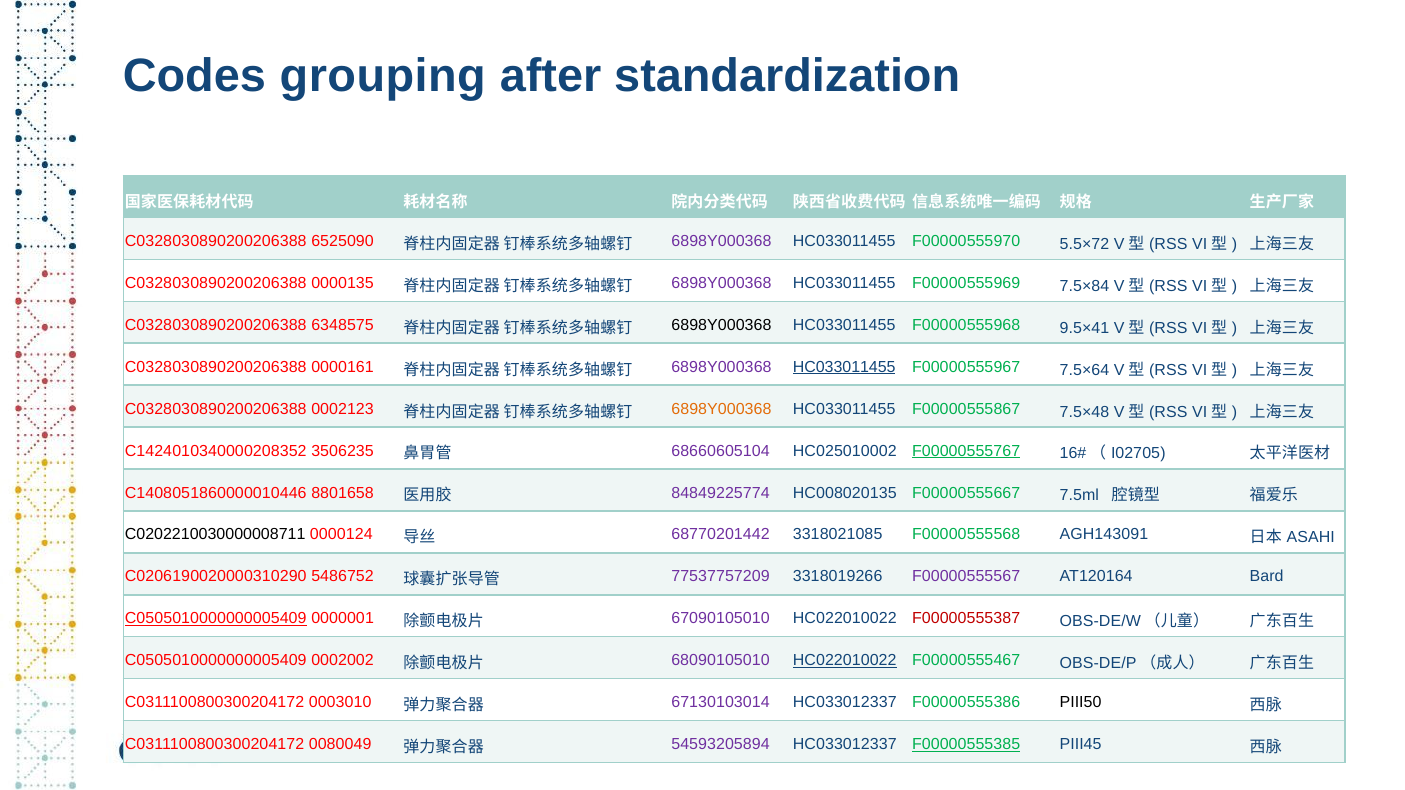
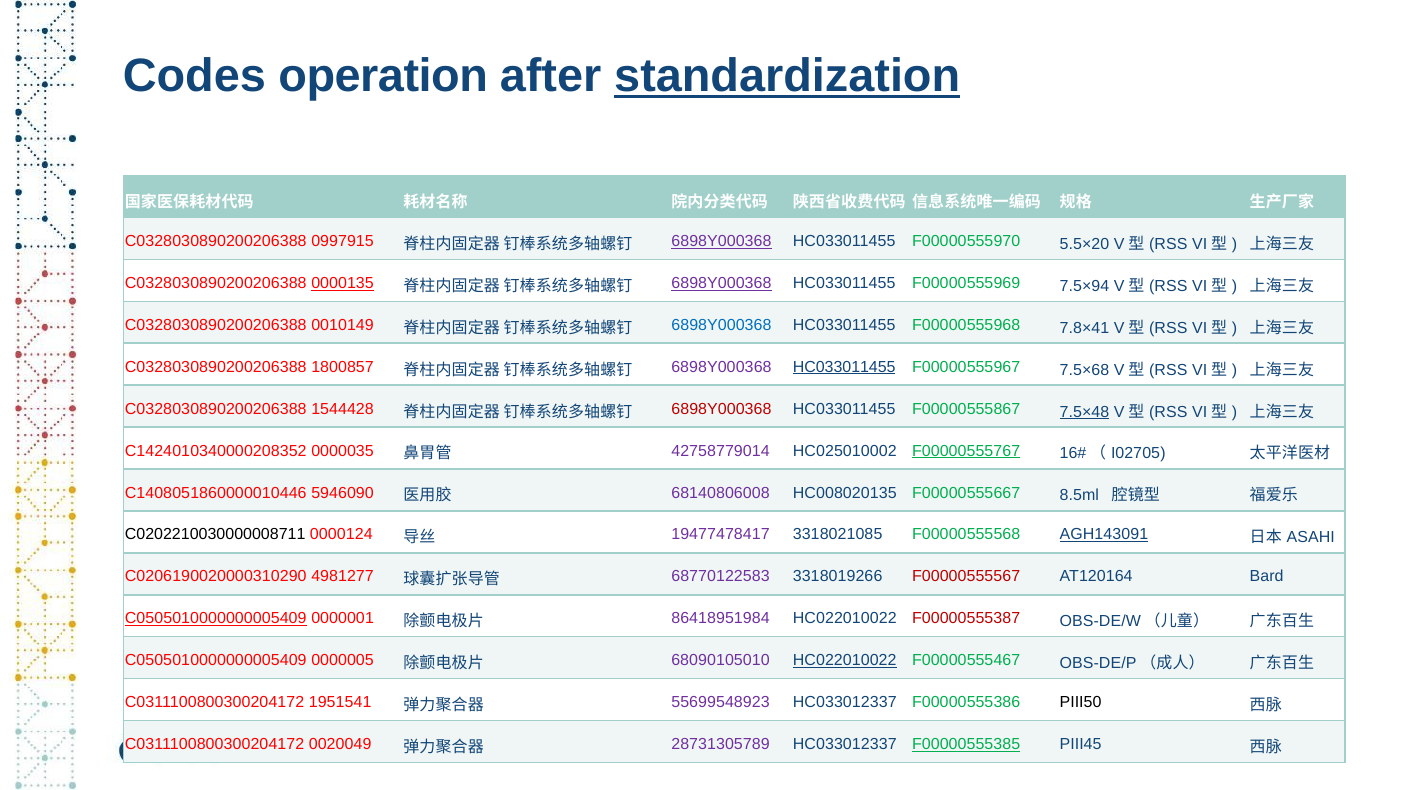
grouping: grouping -> operation (383, 76)
standardization underline: none -> present (787, 76)
6525090: 6525090 -> 0997915 (343, 241)
6898Y000368 underline: none -> present (721, 241)
5.5×72: 5.5×72 -> 5.5×20 (1084, 244)
0000135 underline: none -> present (343, 283)
6898Y000368 underline: none -> present (721, 283)
7.5×84: 7.5×84 -> 7.5×94 (1084, 286)
6348575: 6348575 -> 0010149 (343, 325)
6898Y000368 colour: black -> blue (721, 325)
9.5×41: 9.5×41 -> 7.8×41 (1084, 328)
0000161: 0000161 -> 1800857 (343, 367)
7.5×64: 7.5×64 -> 7.5×68 (1084, 370)
0002123: 0002123 -> 1544428 (343, 409)
6898Y000368 colour: orange -> red (721, 409)
7.5×48 underline: none -> present (1084, 412)
3506235: 3506235 -> 0000035 (343, 451)
68660605104: 68660605104 -> 42758779014 (721, 451)
8801658: 8801658 -> 5946090 (343, 493)
84849225774: 84849225774 -> 68140806008 (721, 493)
7.5ml: 7.5ml -> 8.5ml (1079, 496)
68770201442: 68770201442 -> 19477478417 (721, 535)
AGH143091 underline: none -> present (1104, 535)
5486752: 5486752 -> 4981277 (343, 577)
77537757209: 77537757209 -> 68770122583 (721, 577)
F00000555567 colour: purple -> red (966, 577)
67090105010: 67090105010 -> 86418951984 (721, 619)
0002002: 0002002 -> 0000005 (343, 661)
0003010: 0003010 -> 1951541 (340, 703)
67130103014: 67130103014 -> 55699548923 (721, 703)
0080049: 0080049 -> 0020049 (340, 745)
54593205894: 54593205894 -> 28731305789 (721, 745)
